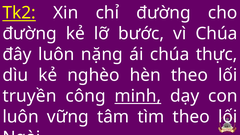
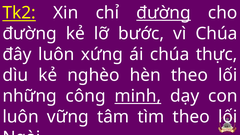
đường underline: none -> present (164, 13)
nặng: nặng -> xứng (102, 54)
truyền: truyền -> những (30, 96)
